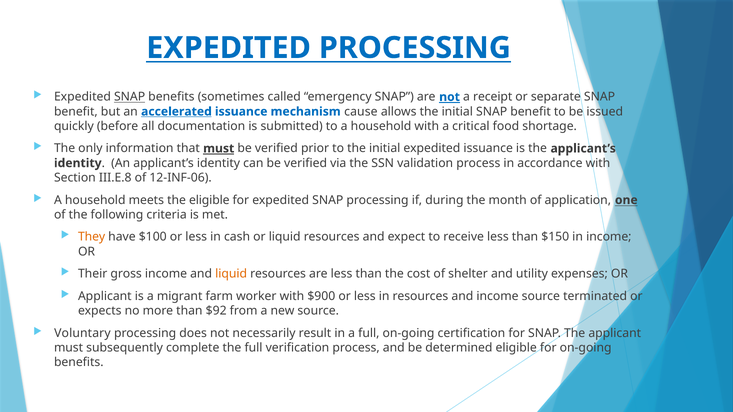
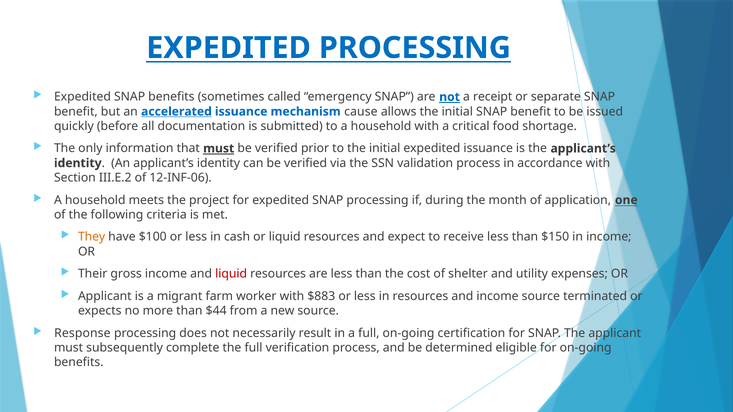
SNAP underline: present -> none (130, 97)
III.E.8: III.E.8 -> III.E.2 (115, 178)
the eligible: eligible -> project (209, 200)
liquid colour: orange -> red (231, 274)
$900: $900 -> $883 (321, 296)
$92: $92 -> $44 (216, 311)
Voluntary: Voluntary -> Response (82, 333)
